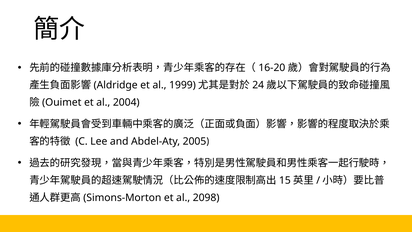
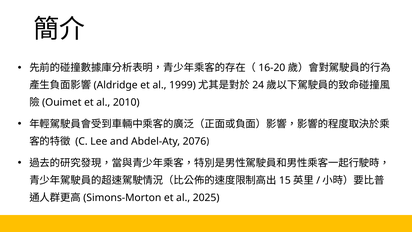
2004: 2004 -> 2010 (126, 102)
2005: 2005 -> 2076 (195, 141)
2098: 2098 -> 2025 (206, 197)
